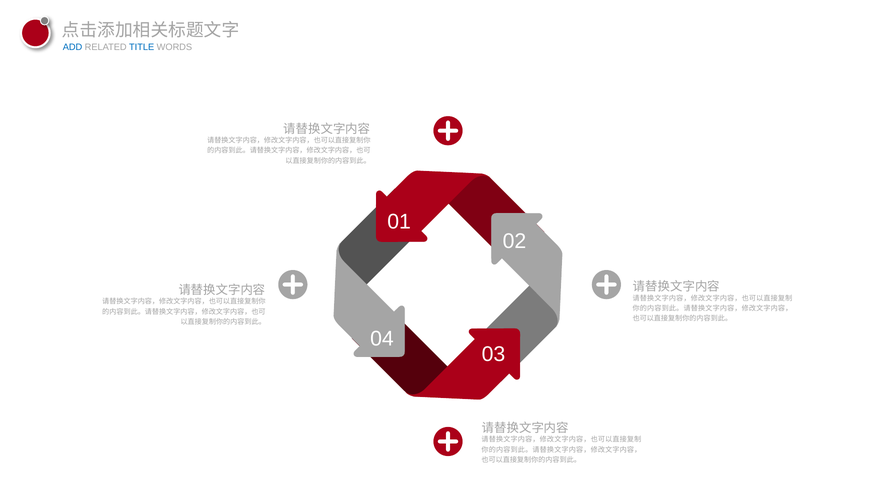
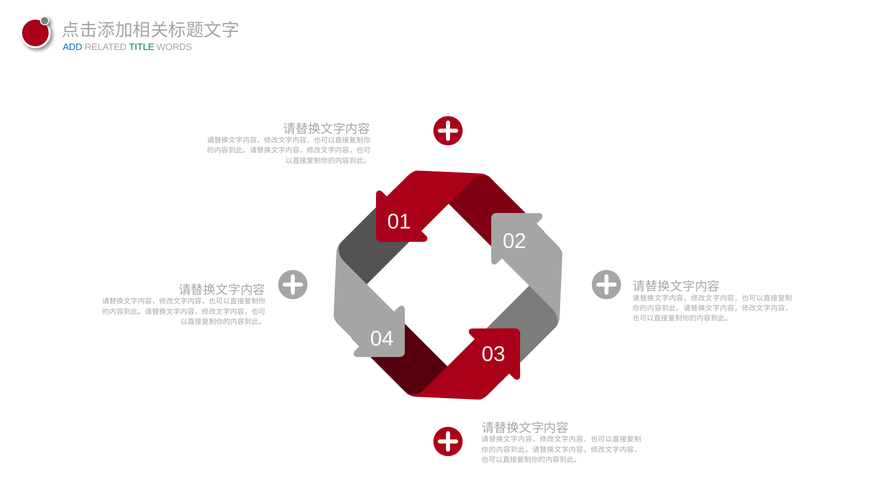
TITLE colour: blue -> green (142, 47)
